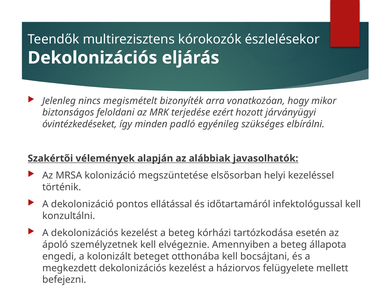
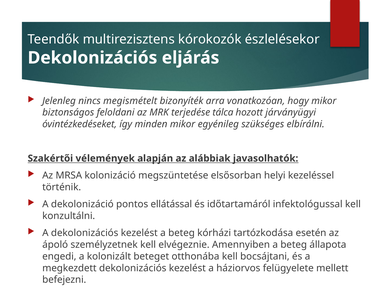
ezért: ezért -> tálca (223, 113)
minden padló: padló -> mikor (183, 124)
